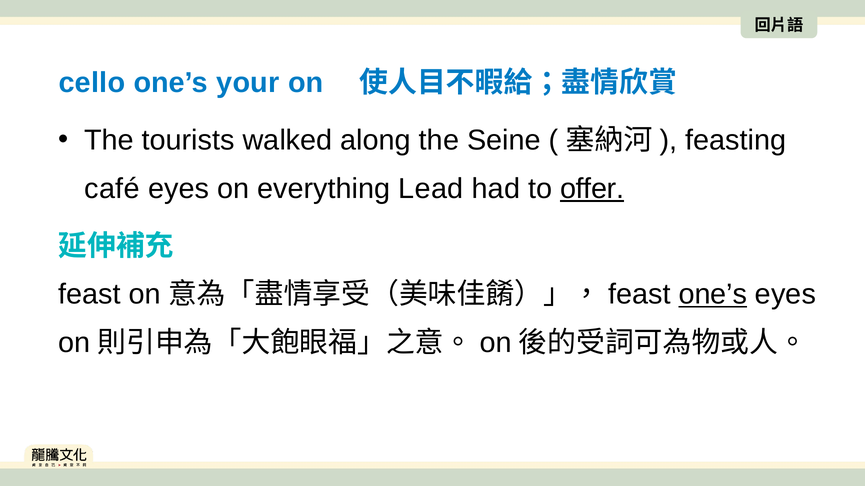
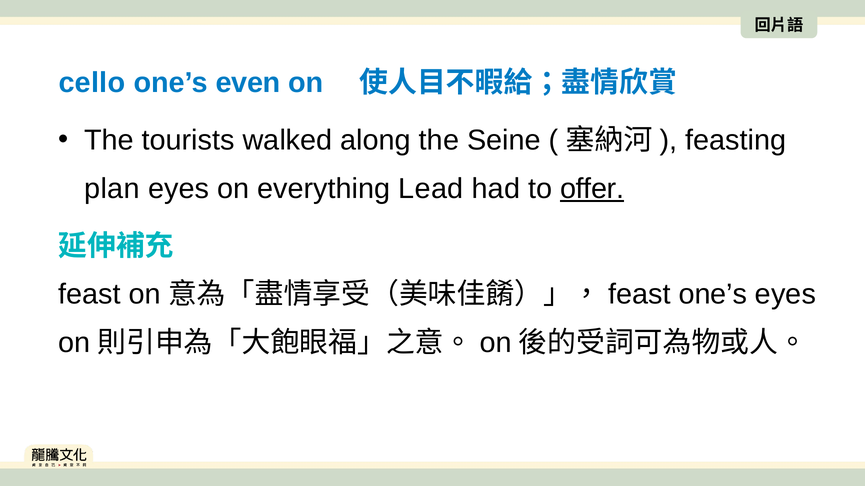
your: your -> even (248, 83)
café: café -> plan (112, 189)
one’s underline: present -> none (713, 295)
